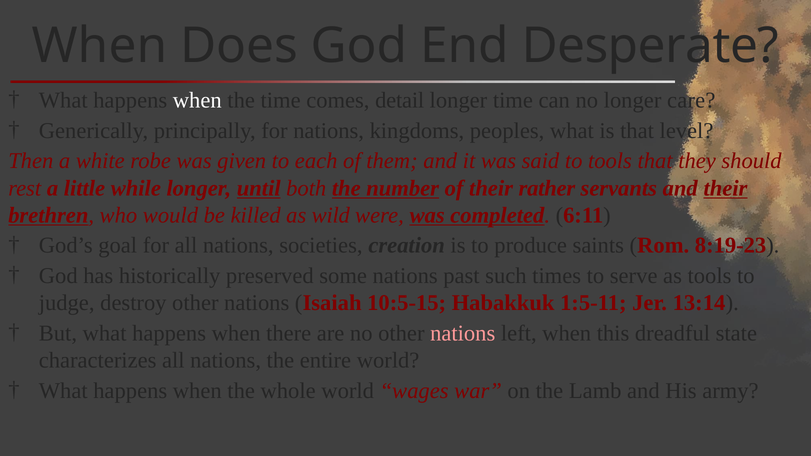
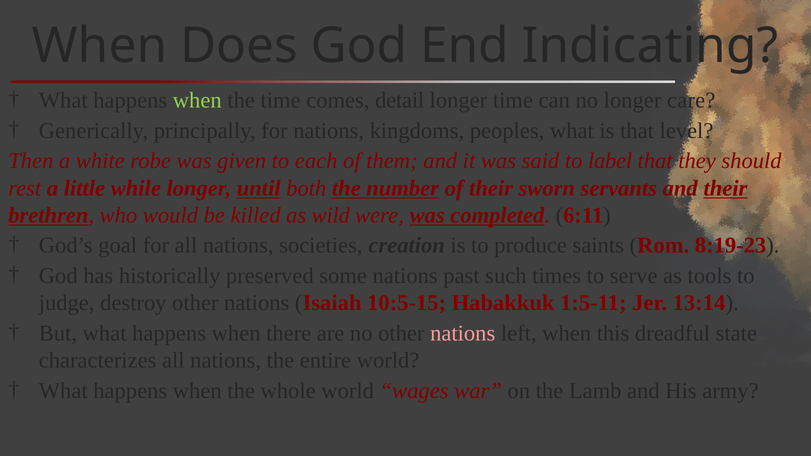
Desperate: Desperate -> Indicating (650, 46)
when colour: white -> light green (197, 100)
to tools: tools -> label (610, 161)
rather: rather -> sworn (547, 188)
